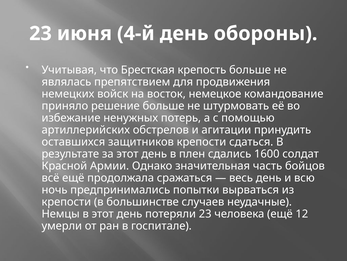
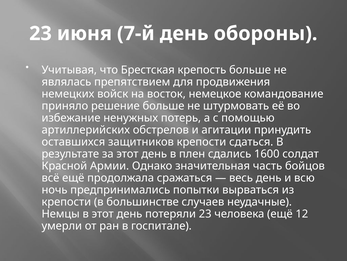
4-й: 4-й -> 7-й (136, 33)
